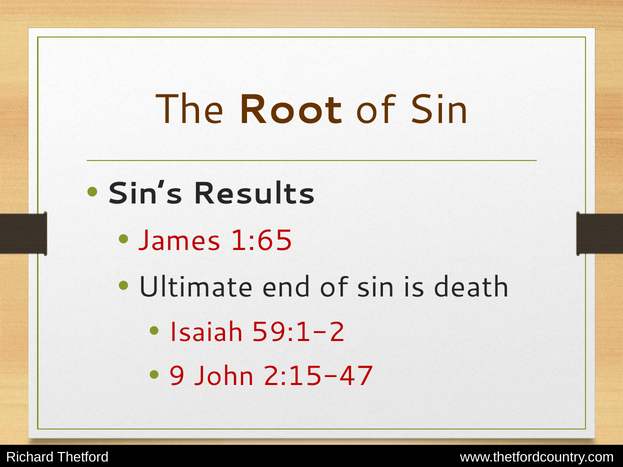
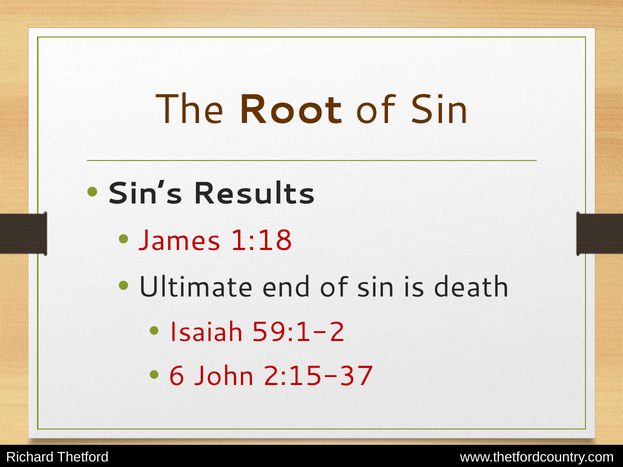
1:65: 1:65 -> 1:18 (261, 241)
9: 9 -> 6 (177, 376)
2:15-47: 2:15-47 -> 2:15-37 (318, 376)
